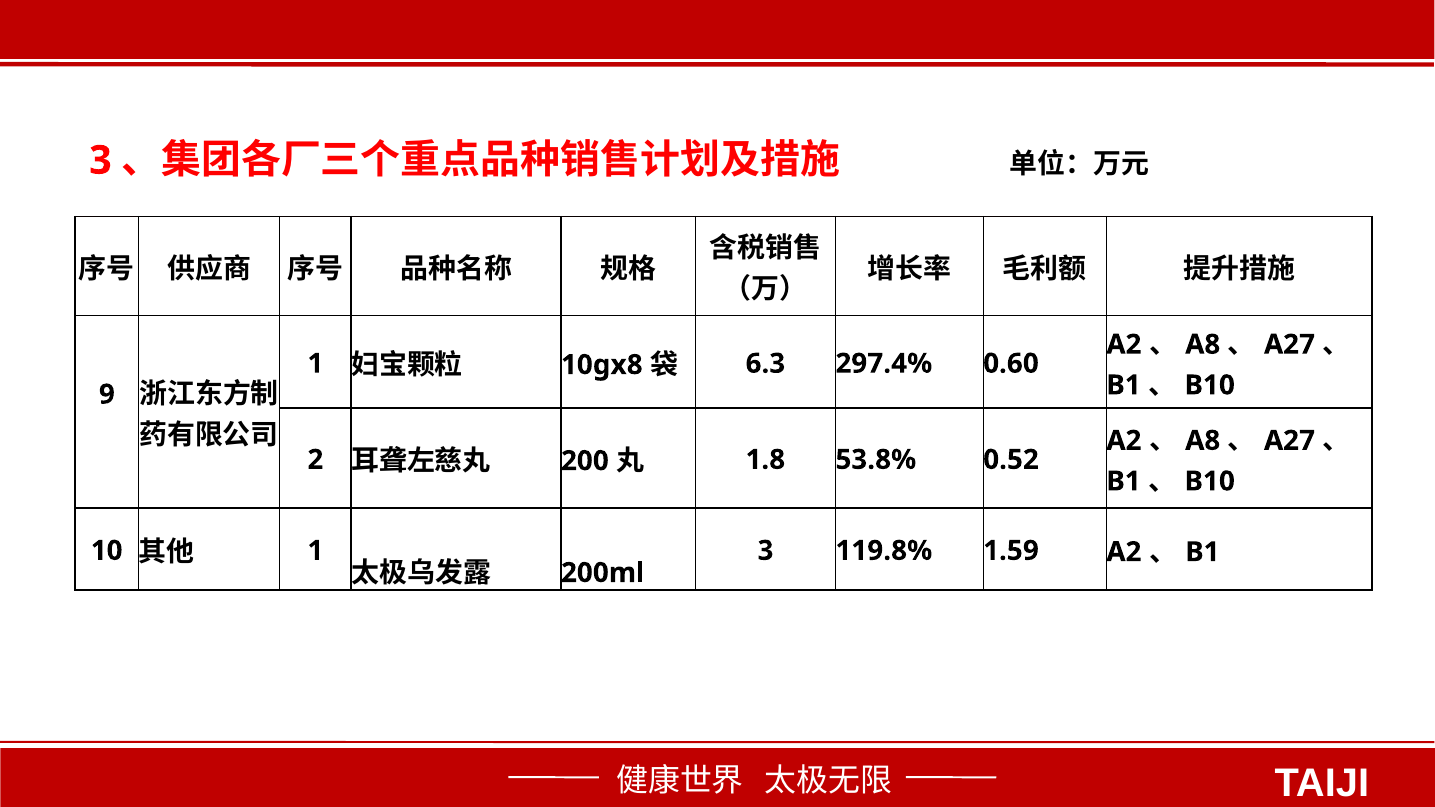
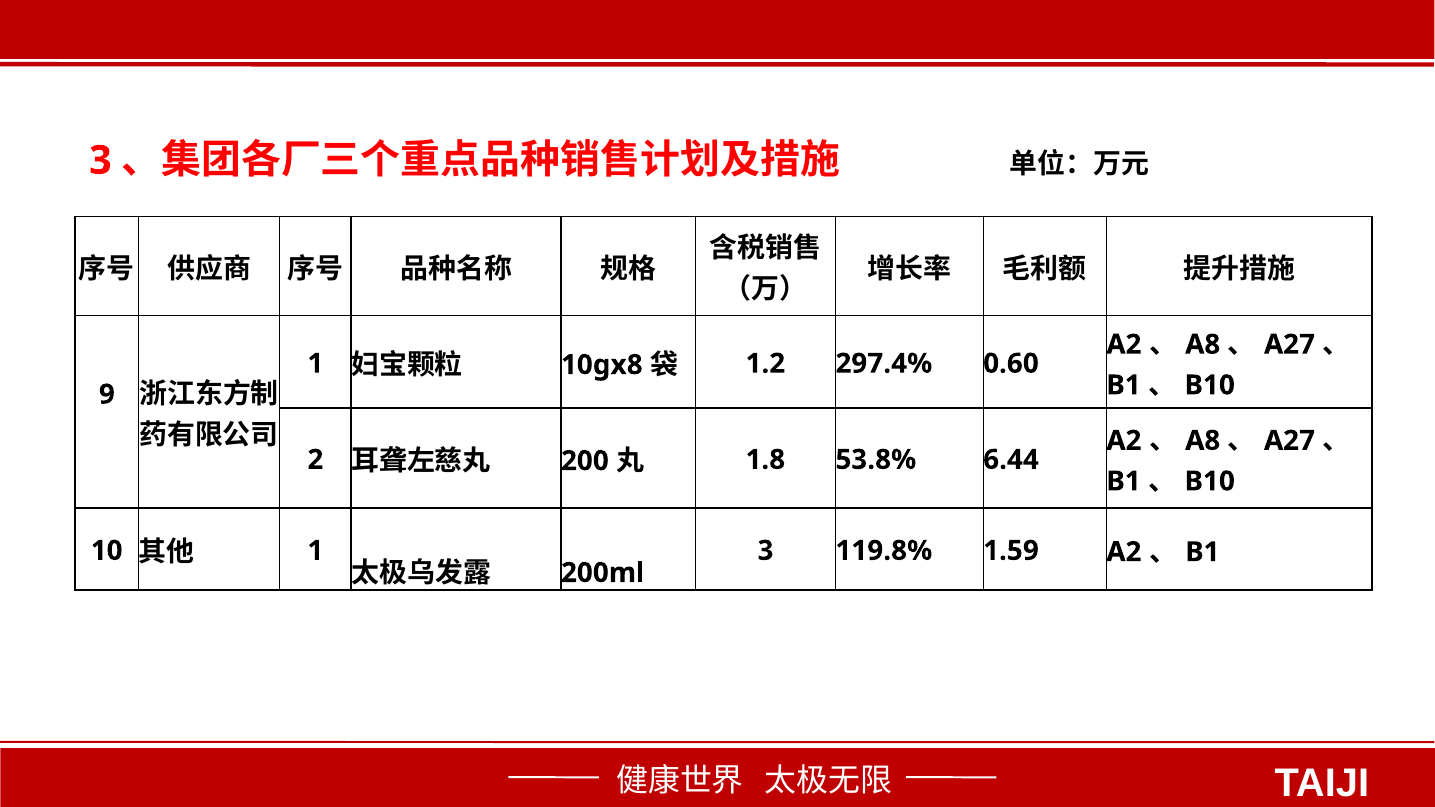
6.3: 6.3 -> 1.2 (765, 364)
0.52: 0.52 -> 6.44 (1011, 460)
